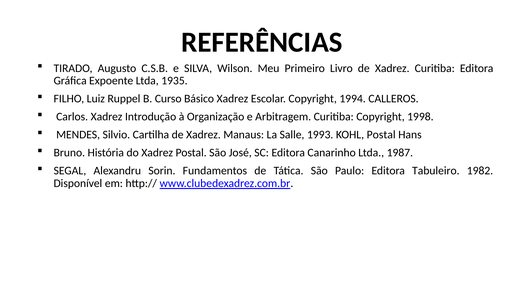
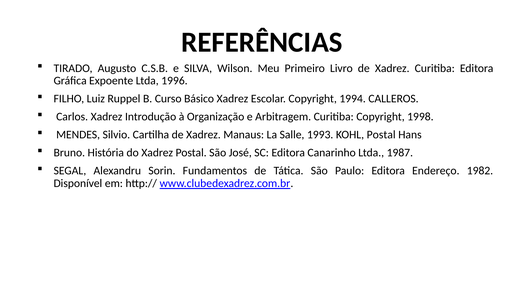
1935: 1935 -> 1996 (174, 81)
Tabuleiro: Tabuleiro -> Endereço (436, 170)
